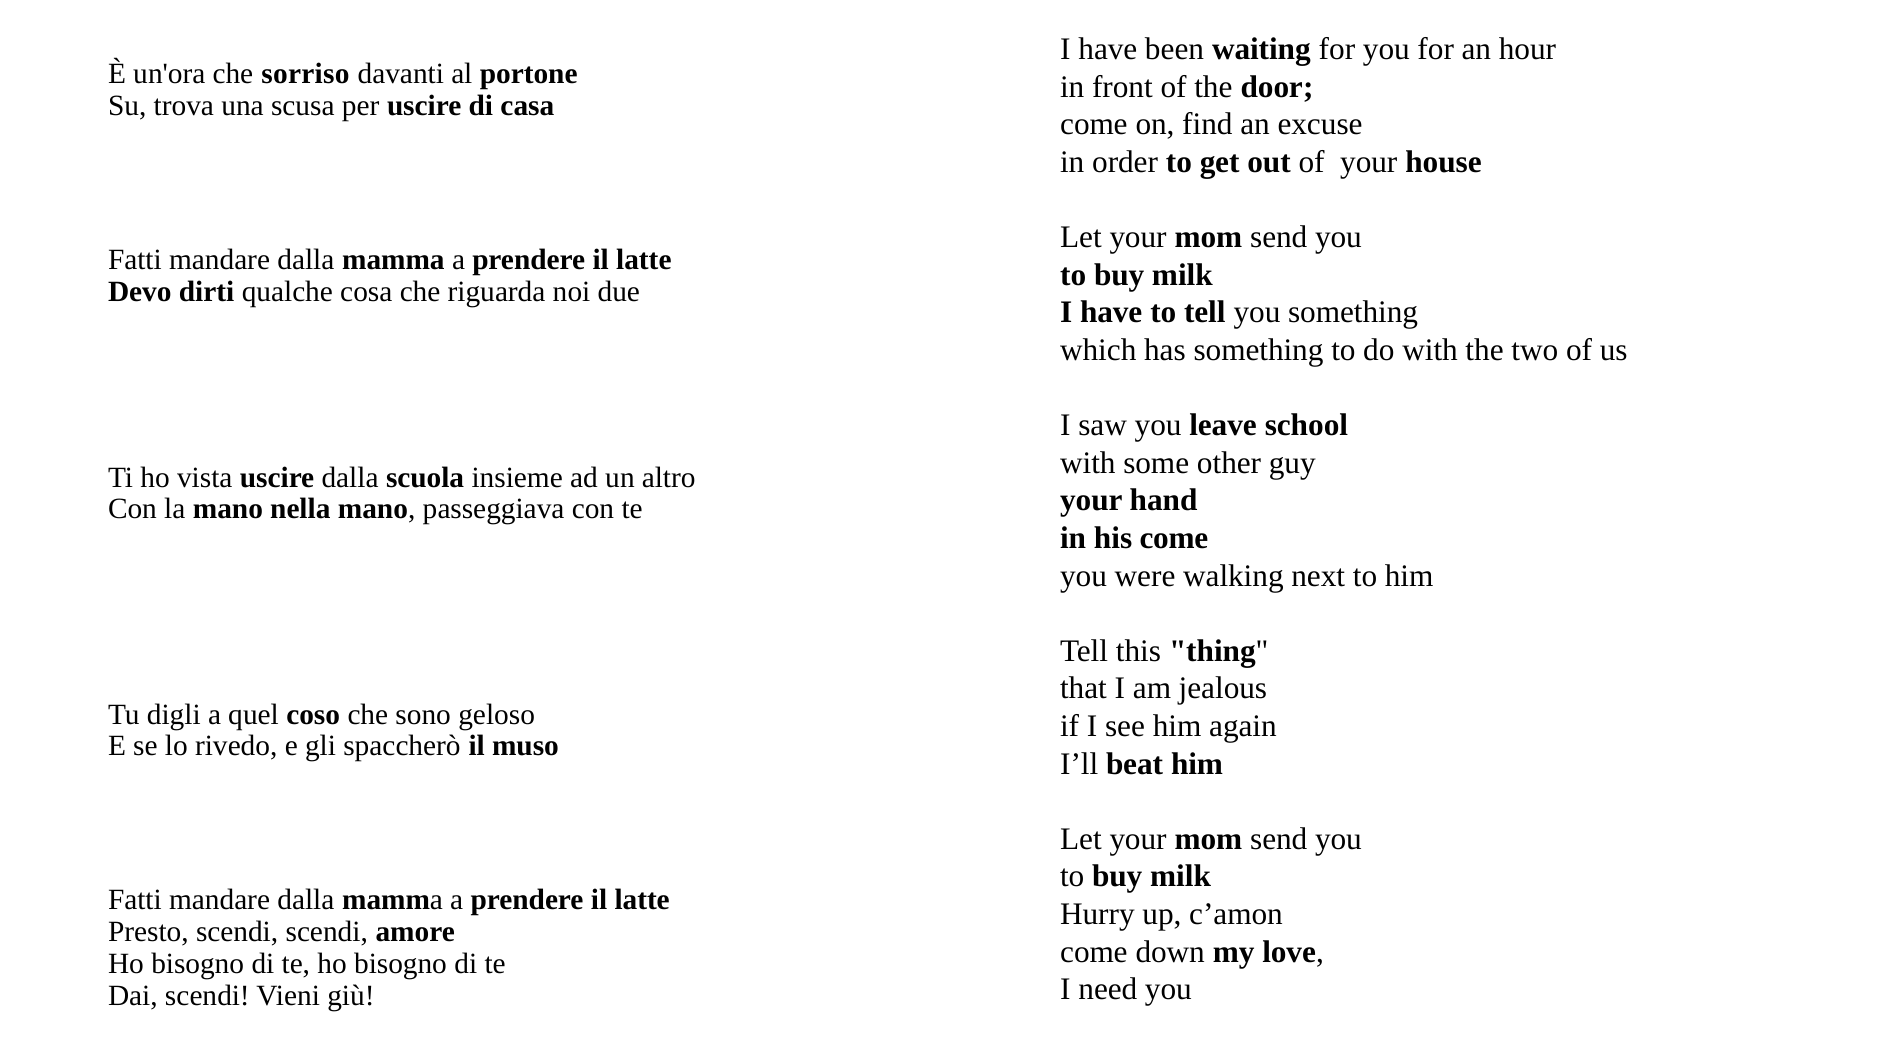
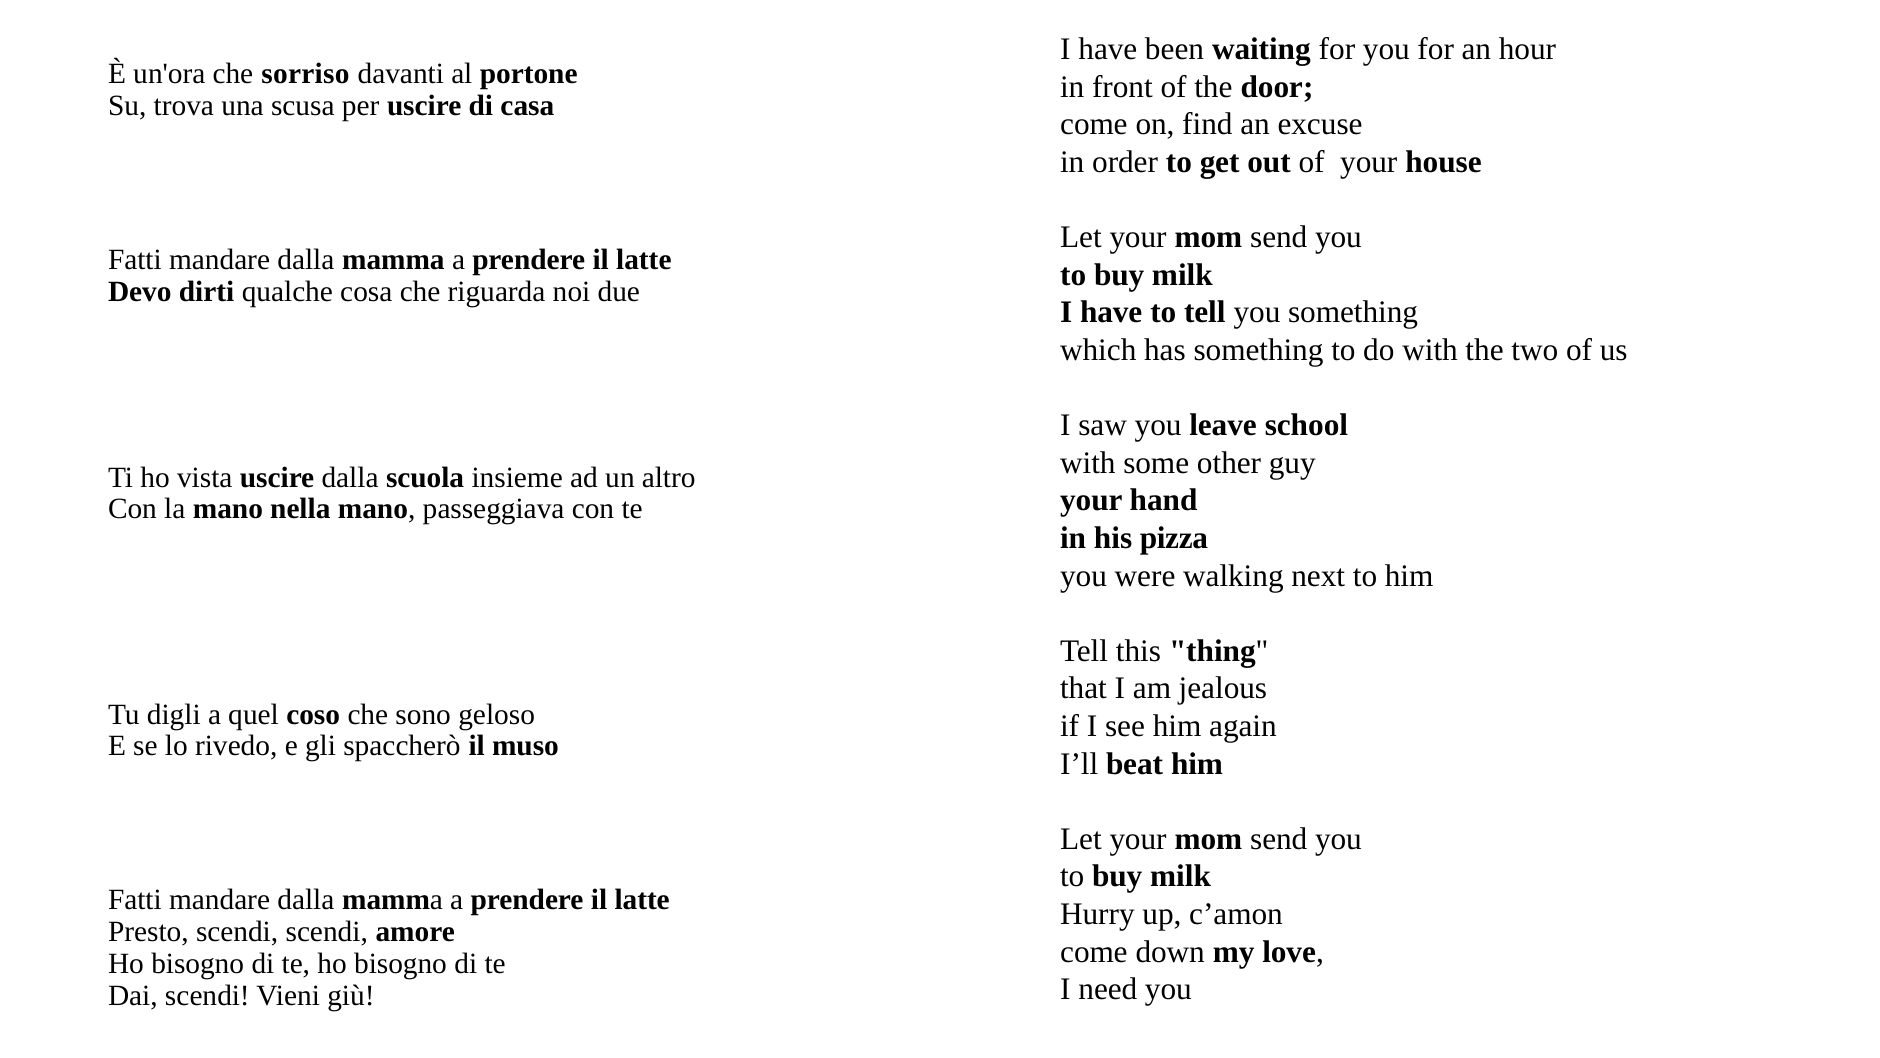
his come: come -> pizza (1174, 538)
